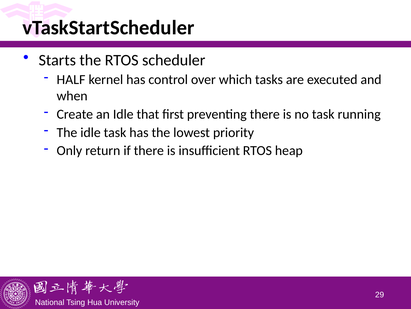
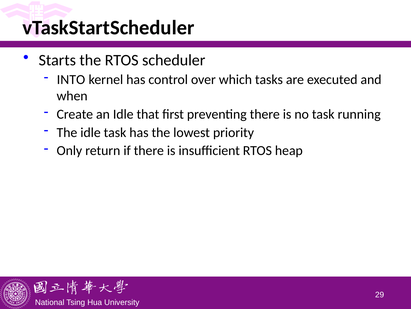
HALF: HALF -> INTO (71, 79)
